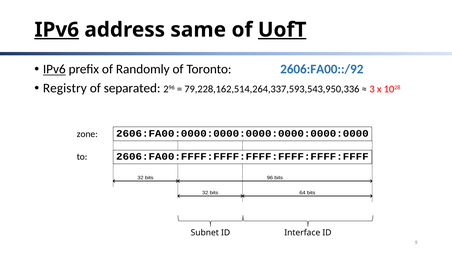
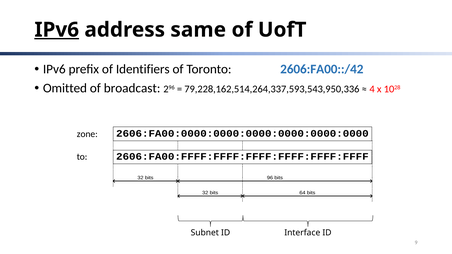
UofT underline: present -> none (282, 30)
IPv6 underline: present -> none (54, 69)
Randomly: Randomly -> Identifiers (143, 69)
2606:FA00::/92: 2606:FA00::/92 -> 2606:FA00::/42 (322, 69)
Registry: Registry -> Omitted (65, 88)
separated: separated -> broadcast (132, 88)
3: 3 -> 4 (372, 89)
